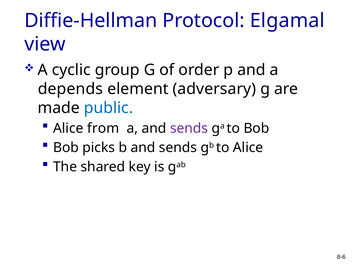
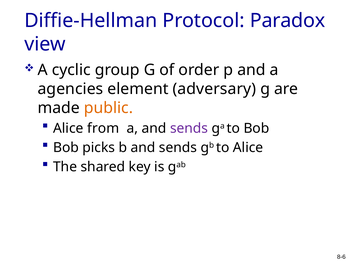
Elgamal: Elgamal -> Paradox (288, 21)
depends: depends -> agencies (70, 89)
public colour: blue -> orange (108, 108)
